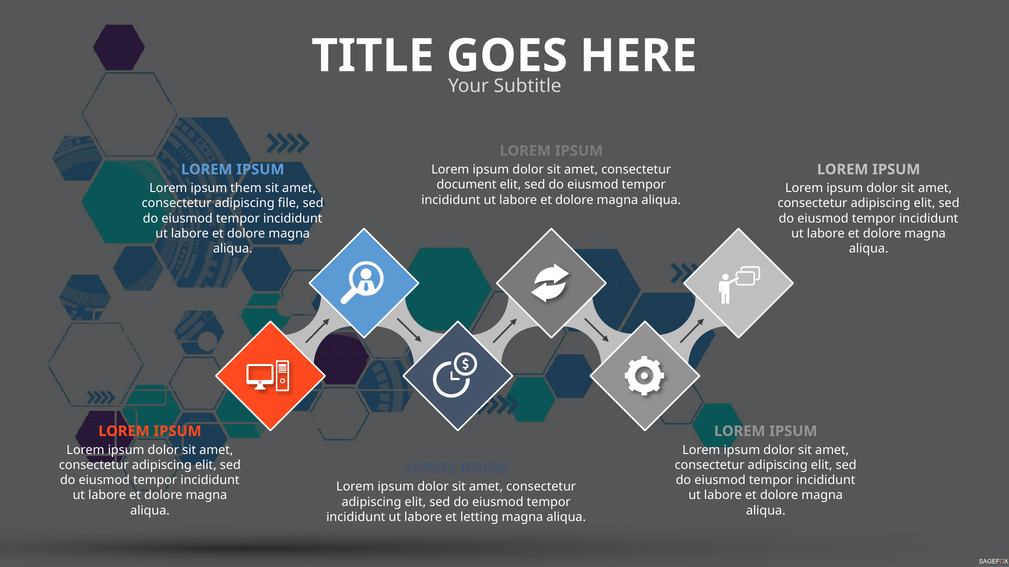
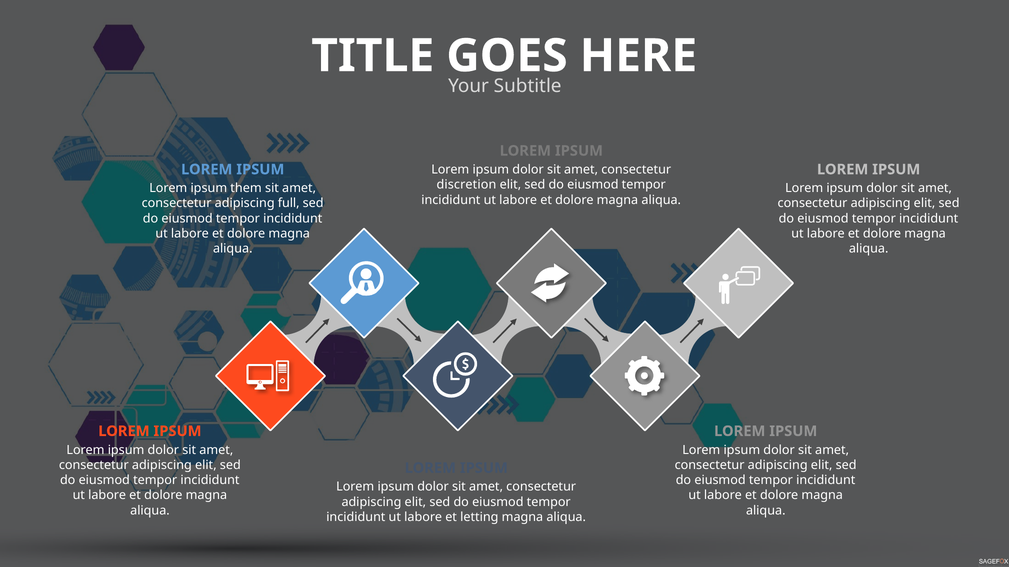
document: document -> discretion (466, 185)
file: file -> full (289, 204)
